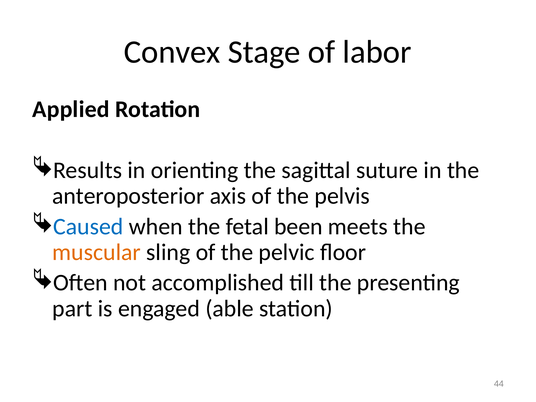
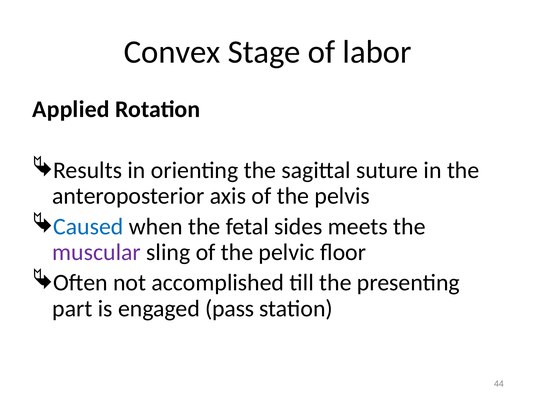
been: been -> sides (298, 226)
muscular colour: orange -> purple (97, 252)
able: able -> pass (230, 308)
